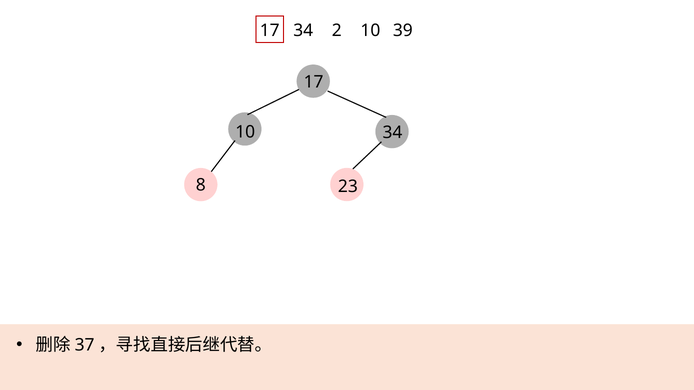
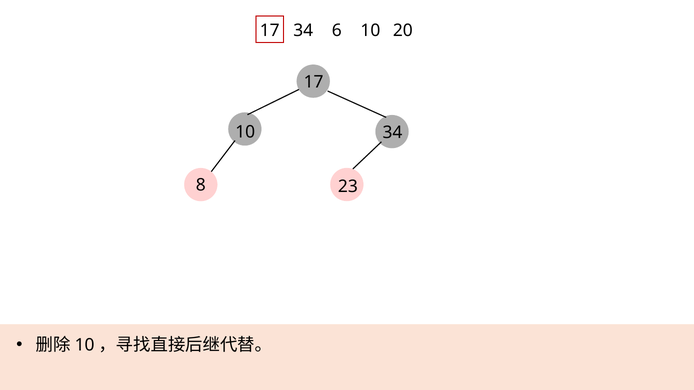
2: 2 -> 6 (337, 30)
39: 39 -> 20 (403, 30)
37: 37 -> 10 (85, 345)
